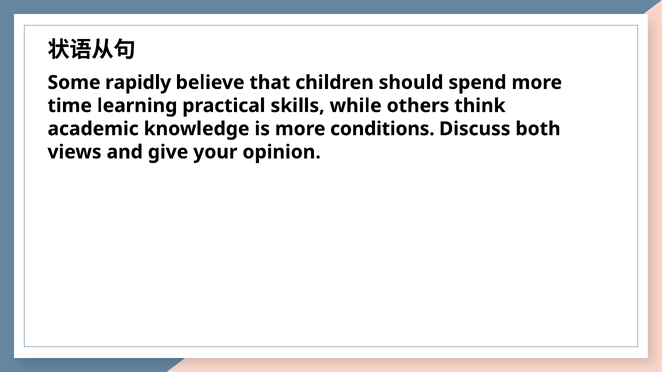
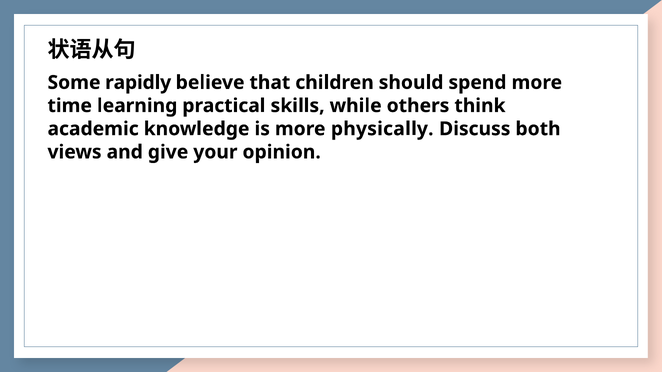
conditions: conditions -> physically (382, 129)
